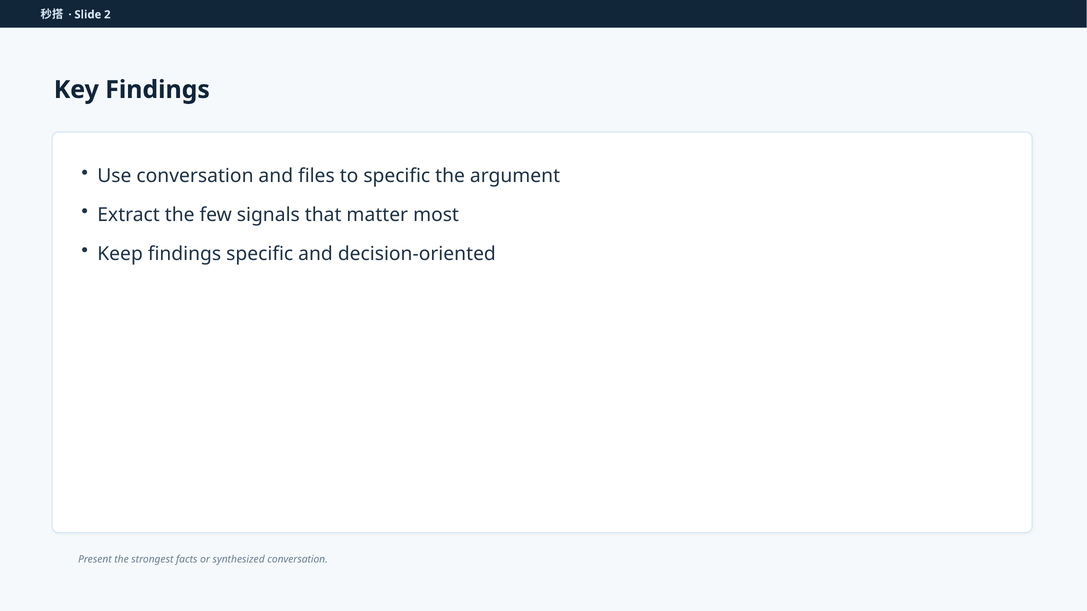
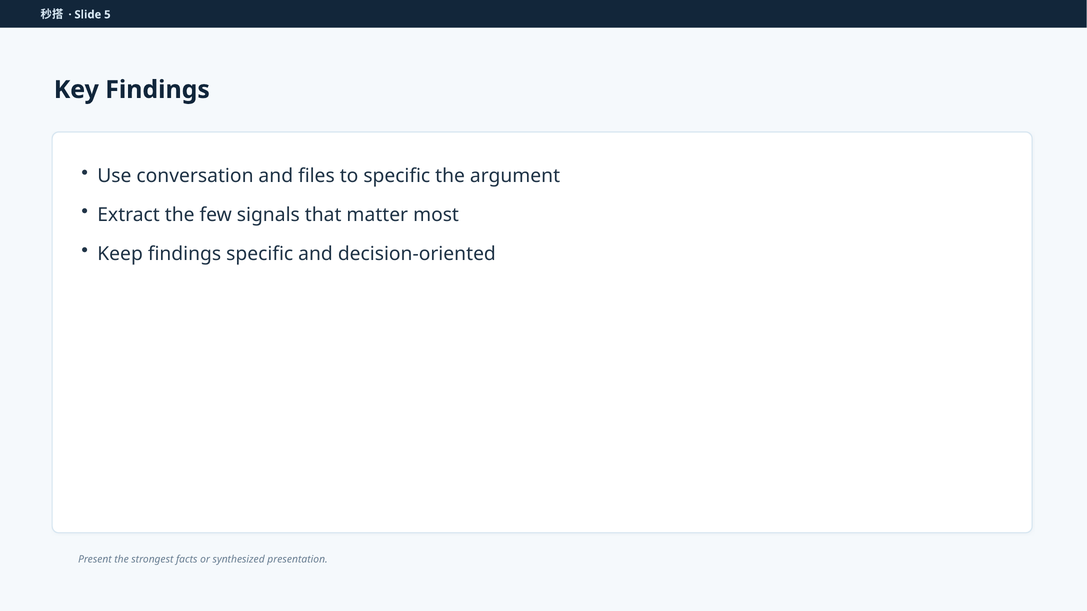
2: 2 -> 5 (107, 15)
synthesized conversation: conversation -> presentation (298, 560)
